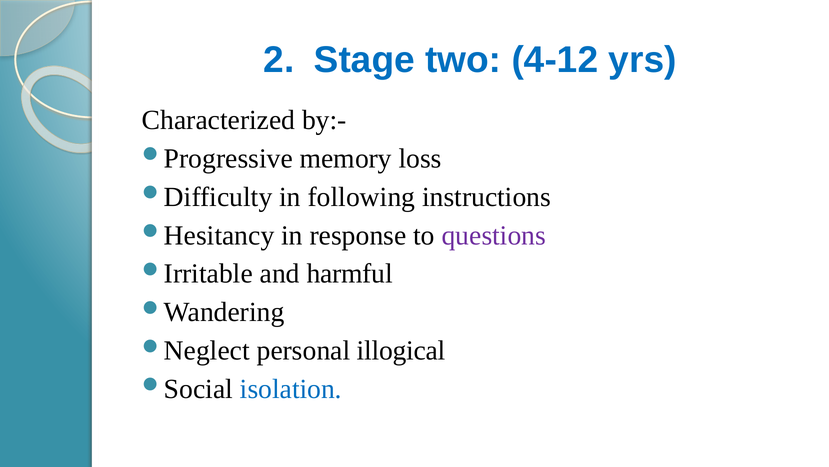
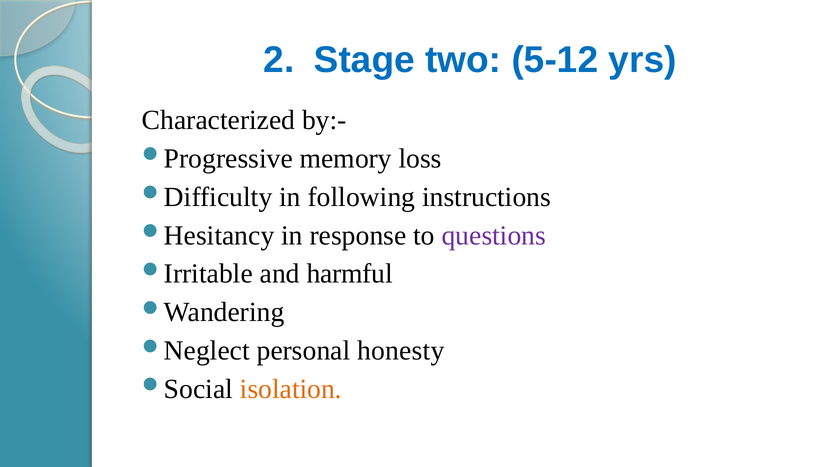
4-12: 4-12 -> 5-12 (555, 60)
illogical: illogical -> honesty (401, 350)
isolation colour: blue -> orange (291, 389)
